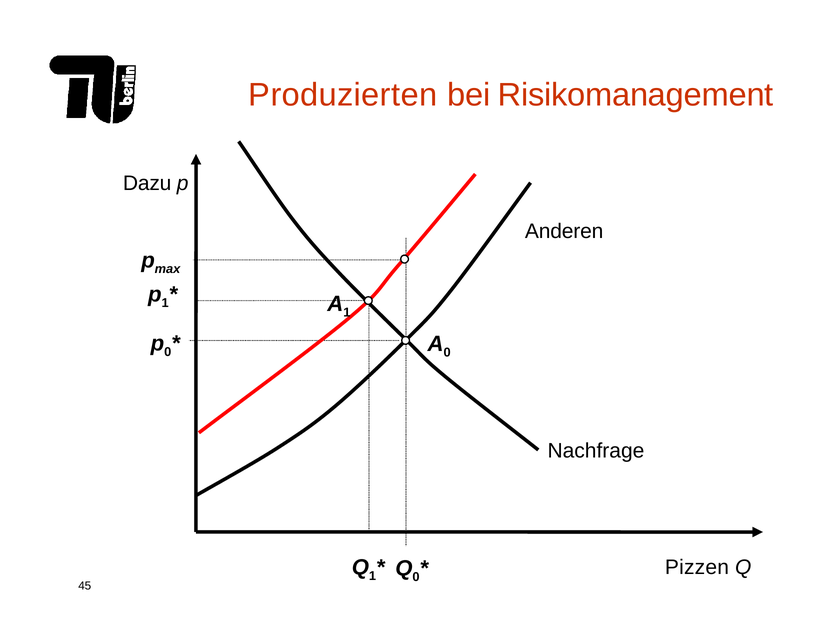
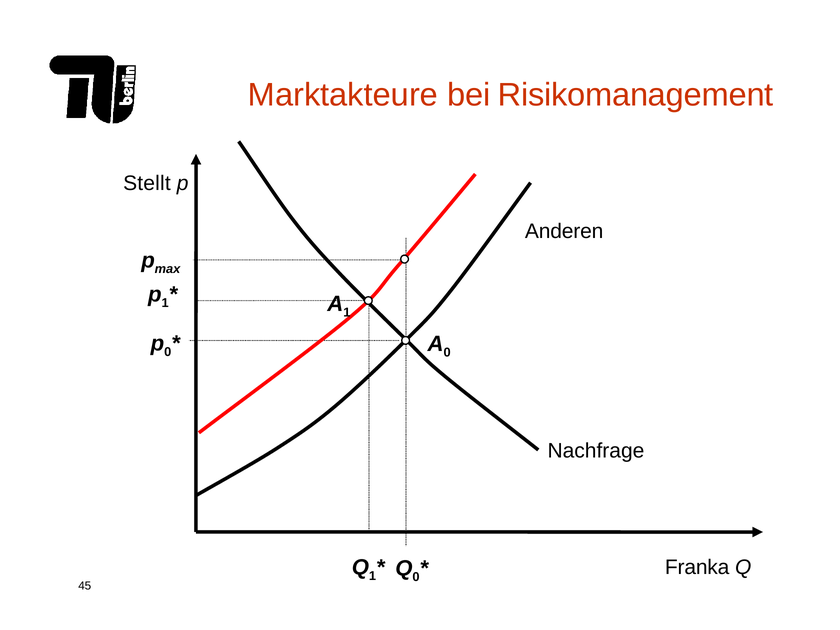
Produzierten: Produzierten -> Marktakteure (343, 95)
Dazu: Dazu -> Stellt (147, 184)
Pizzen: Pizzen -> Franka (697, 567)
